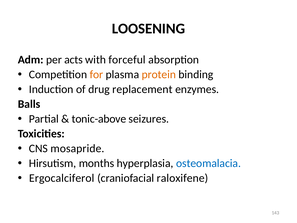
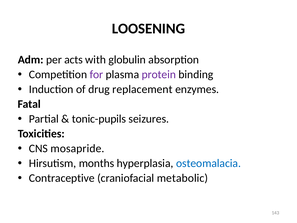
forceful: forceful -> globulin (127, 60)
for colour: orange -> purple (96, 74)
protein colour: orange -> purple (159, 74)
Balls: Balls -> Fatal (29, 104)
tonic-above: tonic-above -> tonic-pupils (99, 119)
Ergocalciferol: Ergocalciferol -> Contraceptive (62, 178)
raloxifene: raloxifene -> metabolic (182, 178)
